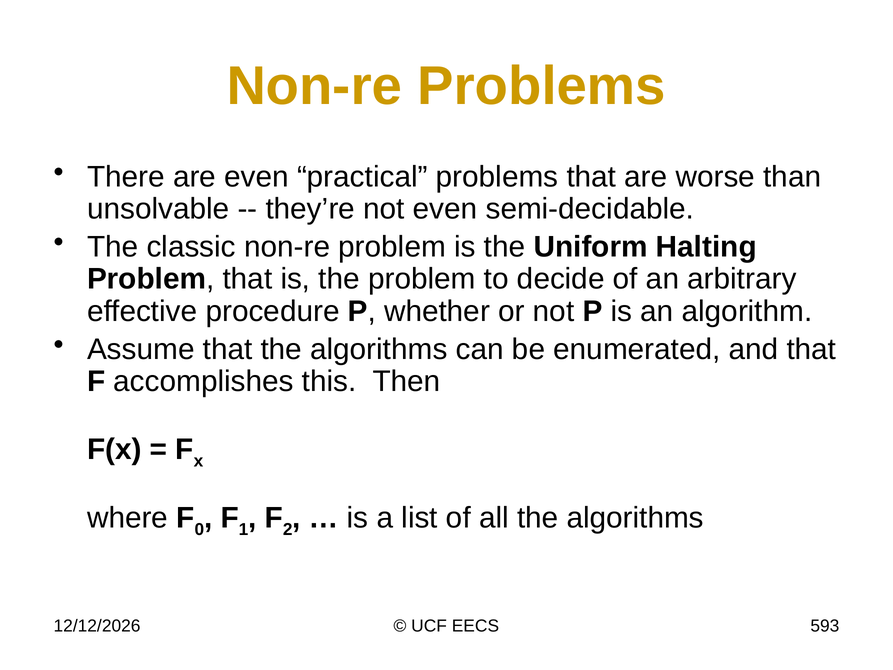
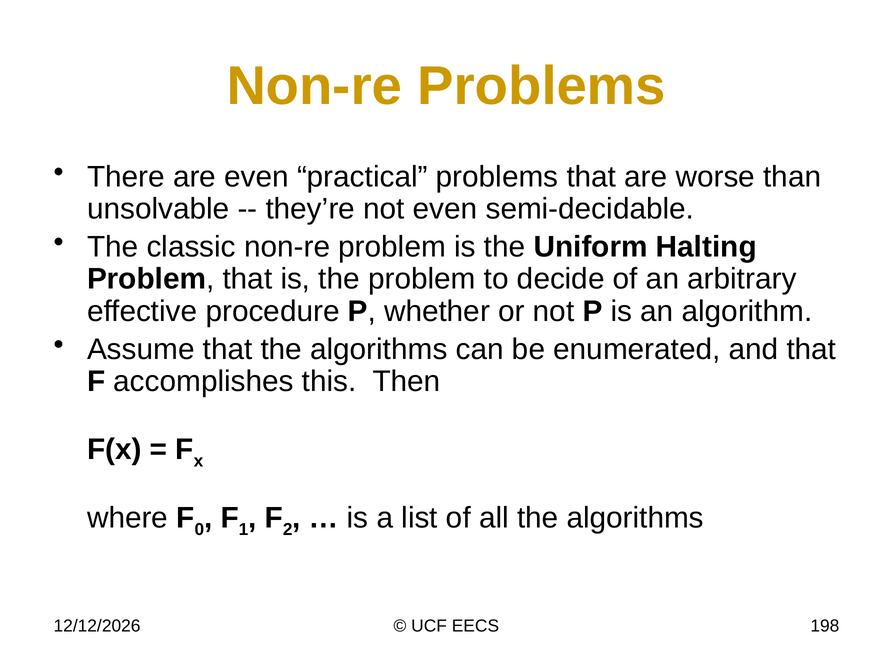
593: 593 -> 198 (825, 626)
